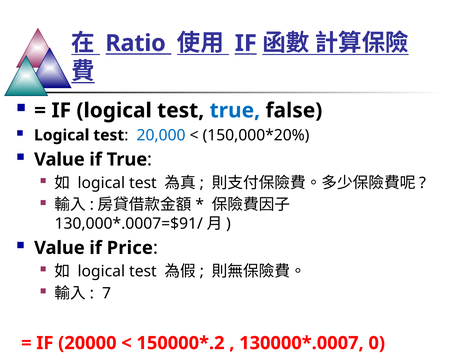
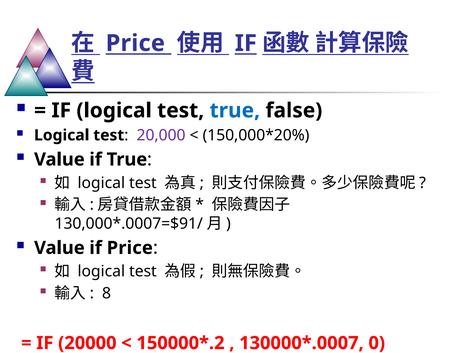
Ratio: Ratio -> Price (135, 43)
20,000 colour: blue -> purple (161, 135)
7: 7 -> 8 (107, 293)
